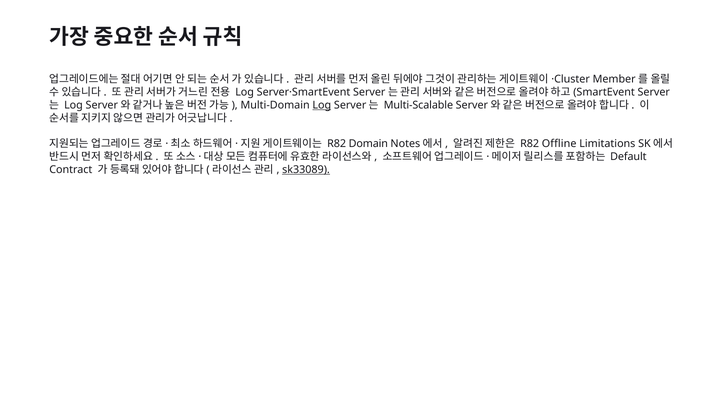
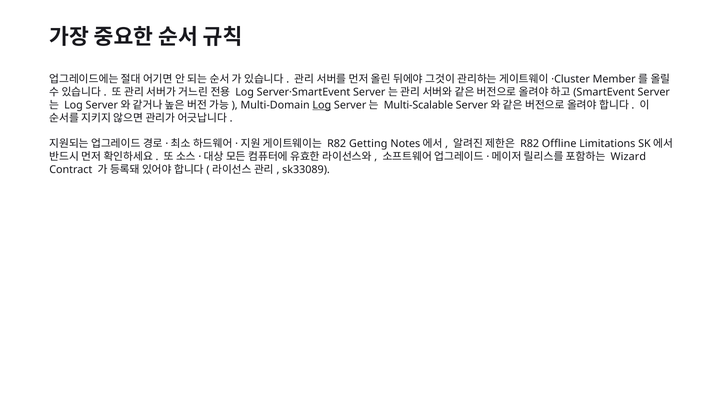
Domain: Domain -> Getting (368, 144)
Default: Default -> Wizard (628, 157)
sk33089 underline: present -> none (306, 170)
